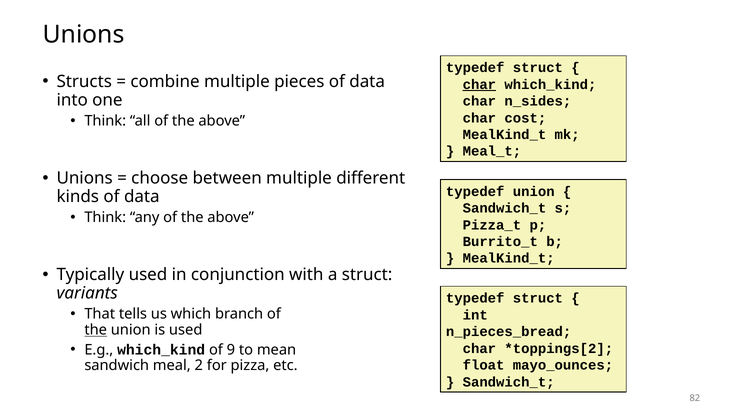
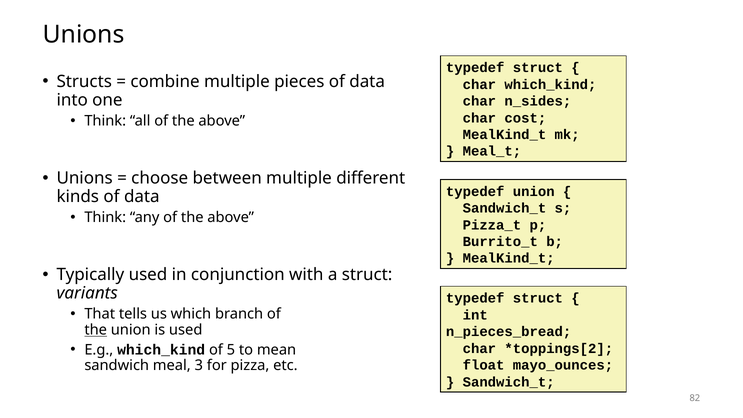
char underline: present -> none (479, 84)
9: 9 -> 5 (231, 350)
2: 2 -> 3 (199, 366)
